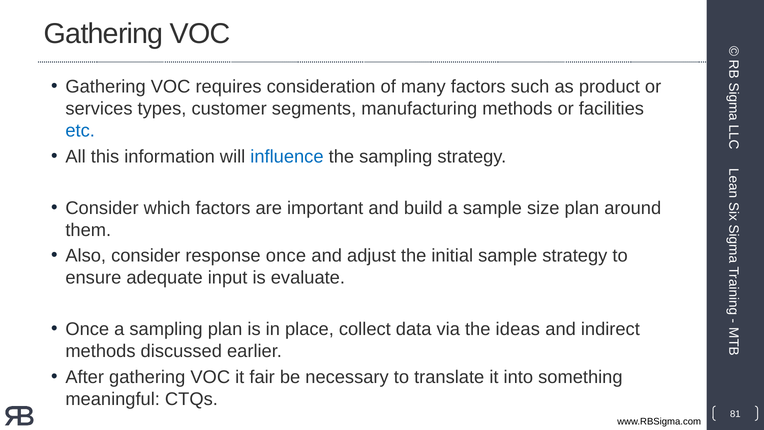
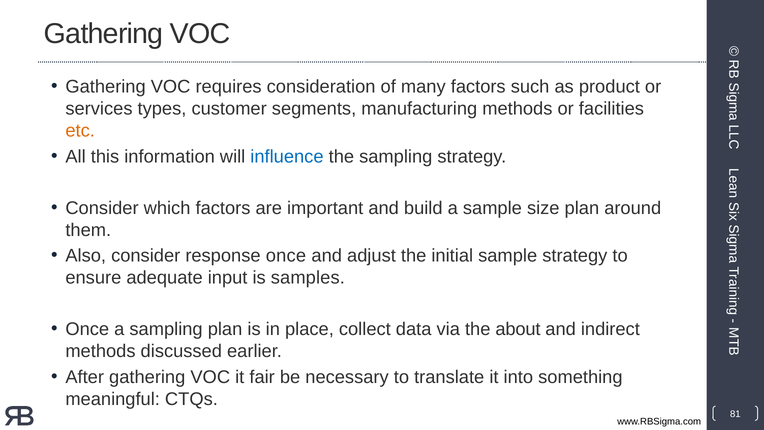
etc colour: blue -> orange (80, 131)
evaluate: evaluate -> samples (308, 278)
ideas: ideas -> about (518, 329)
